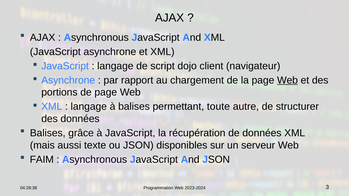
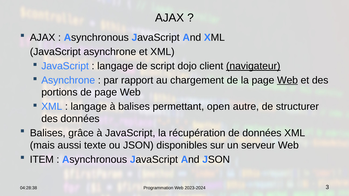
navigateur underline: none -> present (253, 66)
toute: toute -> open (218, 107)
FAIM: FAIM -> ITEM (42, 160)
